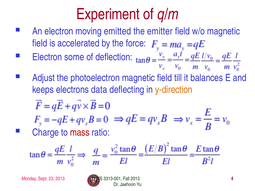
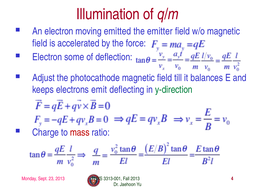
Experiment: Experiment -> Illumination (108, 14)
photoelectron: photoelectron -> photocathode (95, 78)
data: data -> emit (99, 90)
y-direction colour: orange -> green (174, 90)
